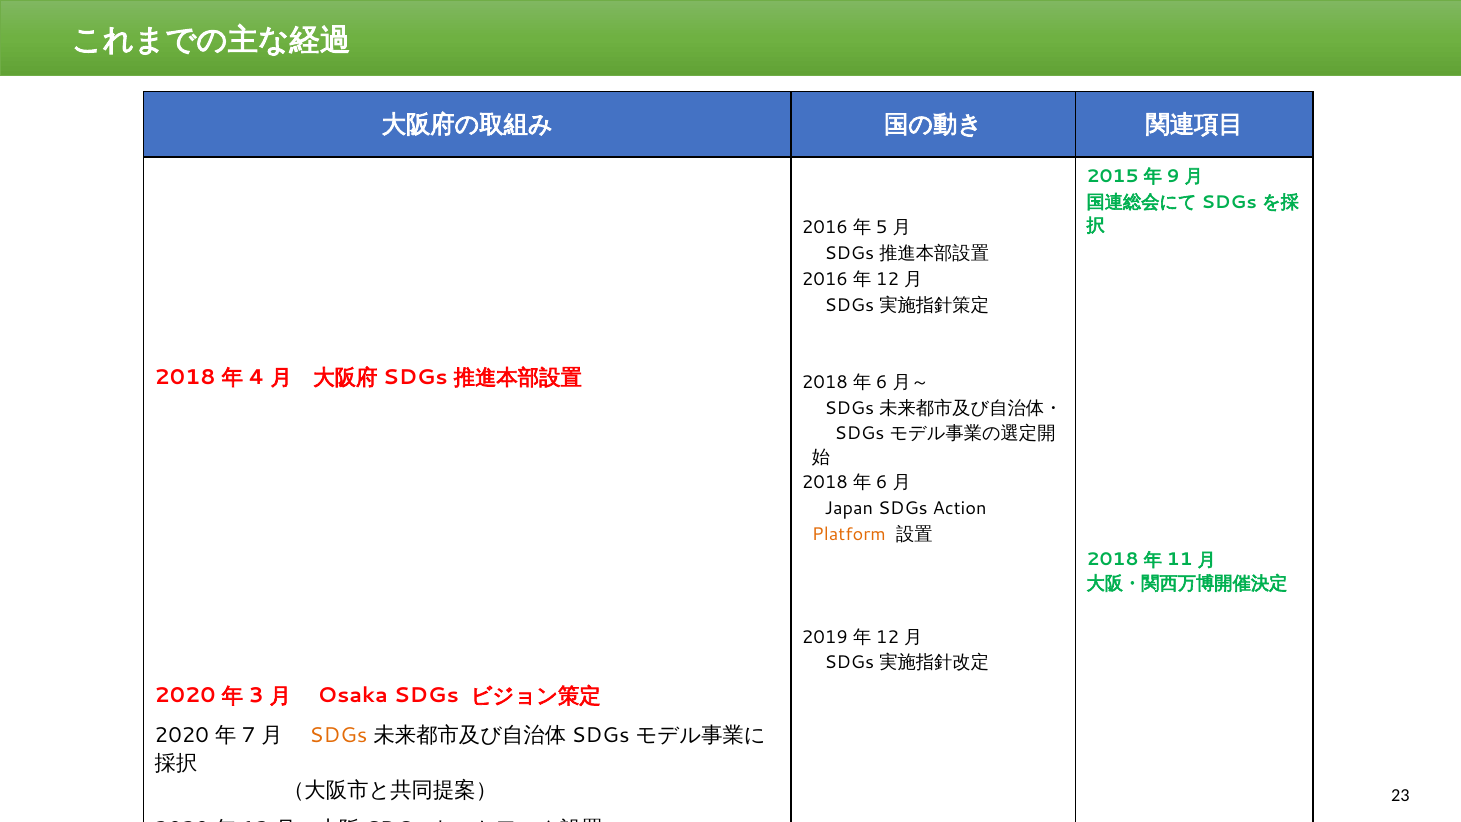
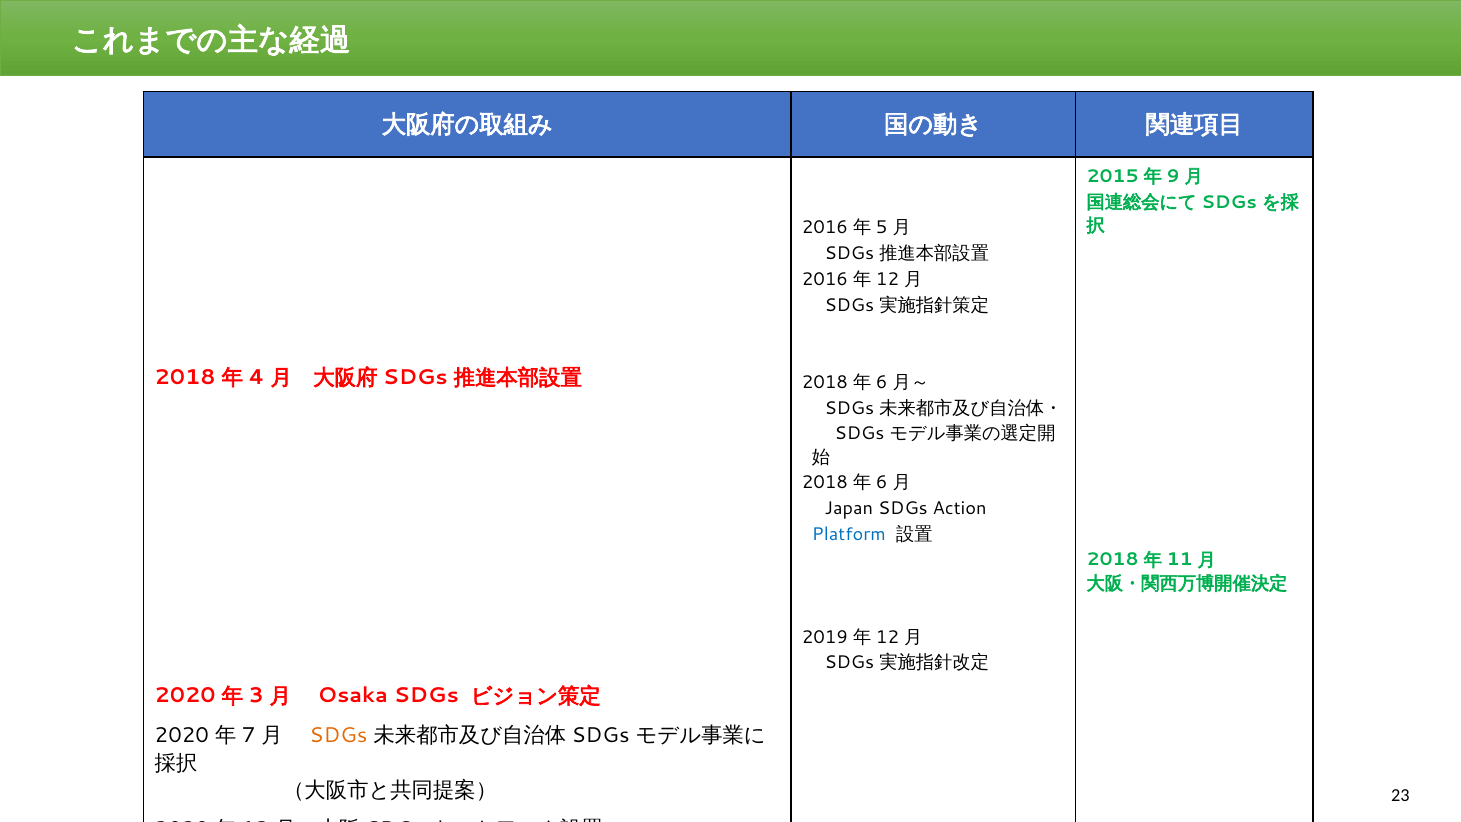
Platform colour: orange -> blue (849, 534)
